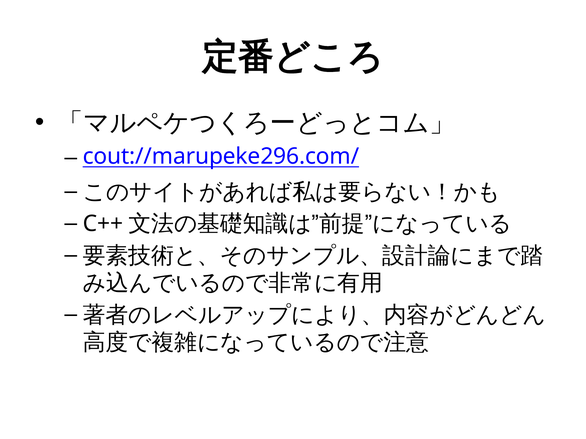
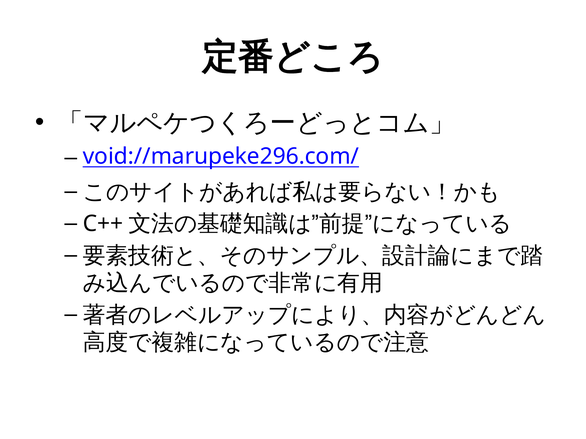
cout://marupeke296.com/: cout://marupeke296.com/ -> void://marupeke296.com/ (221, 157)
